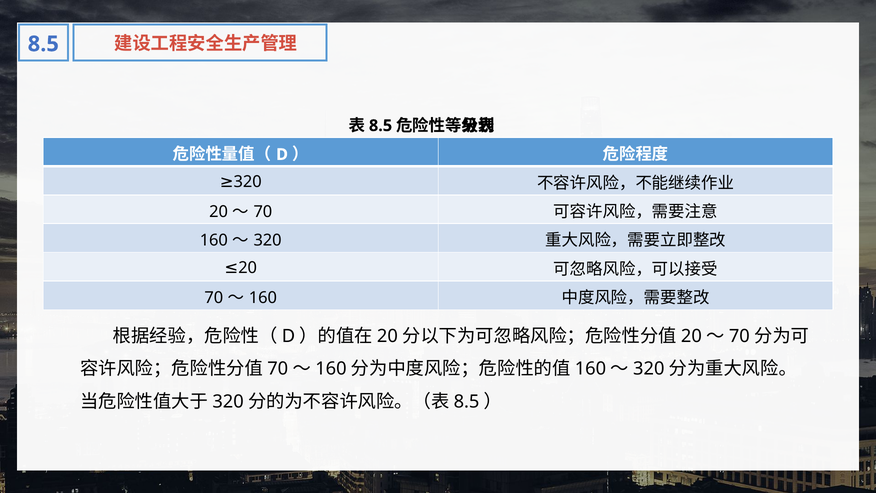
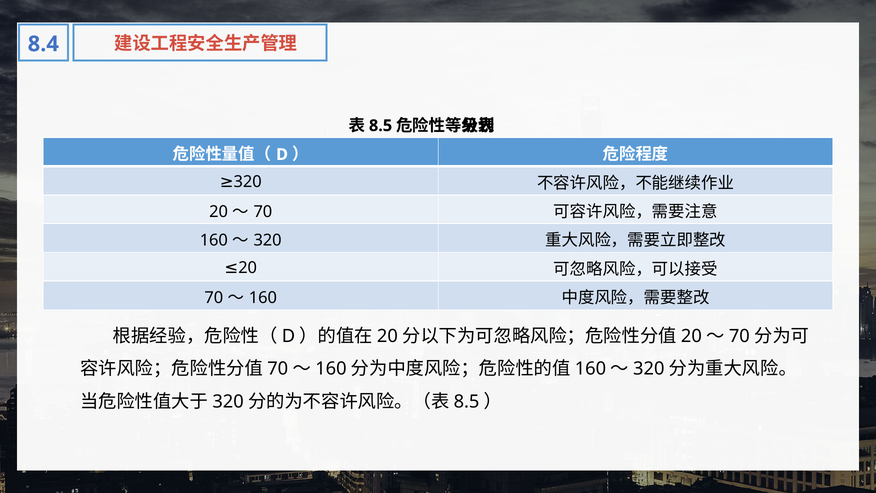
8.5: 8.5 -> 8.4 (43, 44)
